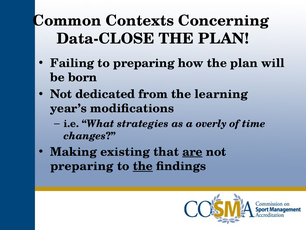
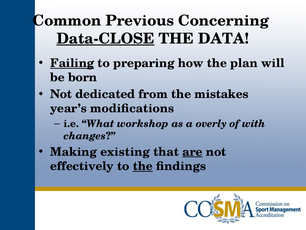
Contexts: Contexts -> Previous (140, 21)
Data-CLOSE underline: none -> present (106, 39)
PLAN: PLAN -> DATA (224, 39)
Failing underline: none -> present (72, 63)
learning: learning -> mistakes (221, 94)
strategies: strategies -> workshop (143, 123)
time: time -> with (254, 123)
preparing: preparing -> effectively (82, 166)
